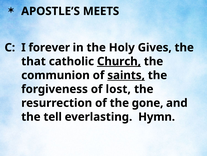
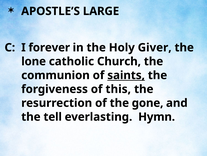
MEETS: MEETS -> LARGE (101, 11)
Gives: Gives -> Giver (155, 47)
that: that -> lone (34, 61)
Church underline: present -> none (119, 61)
lost: lost -> this (118, 89)
